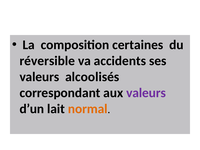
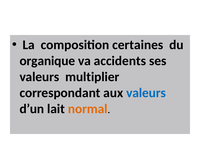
réversible: réversible -> organique (47, 61)
alcoolisés: alcoolisés -> multiplier (92, 77)
valeurs colour: purple -> blue (146, 93)
